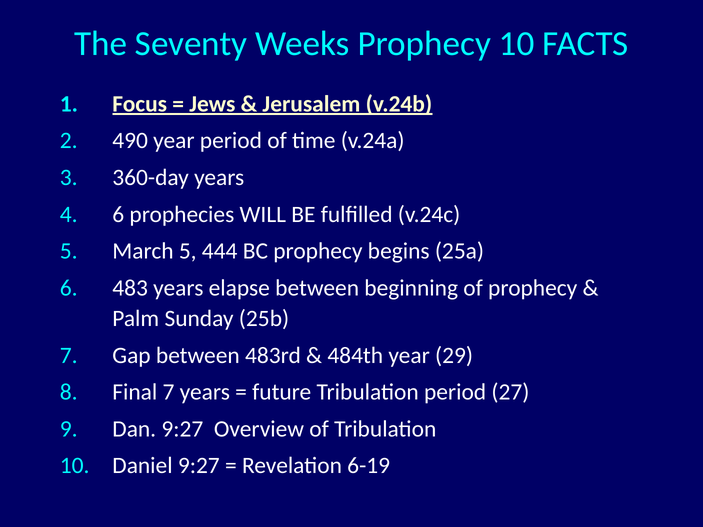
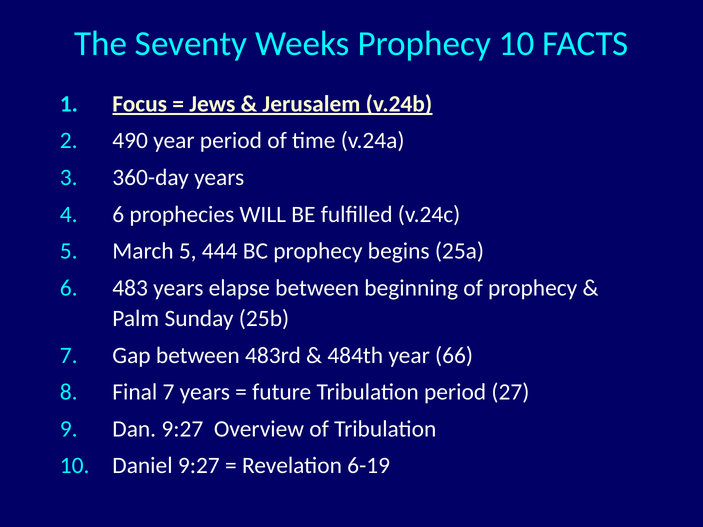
29: 29 -> 66 (454, 356)
